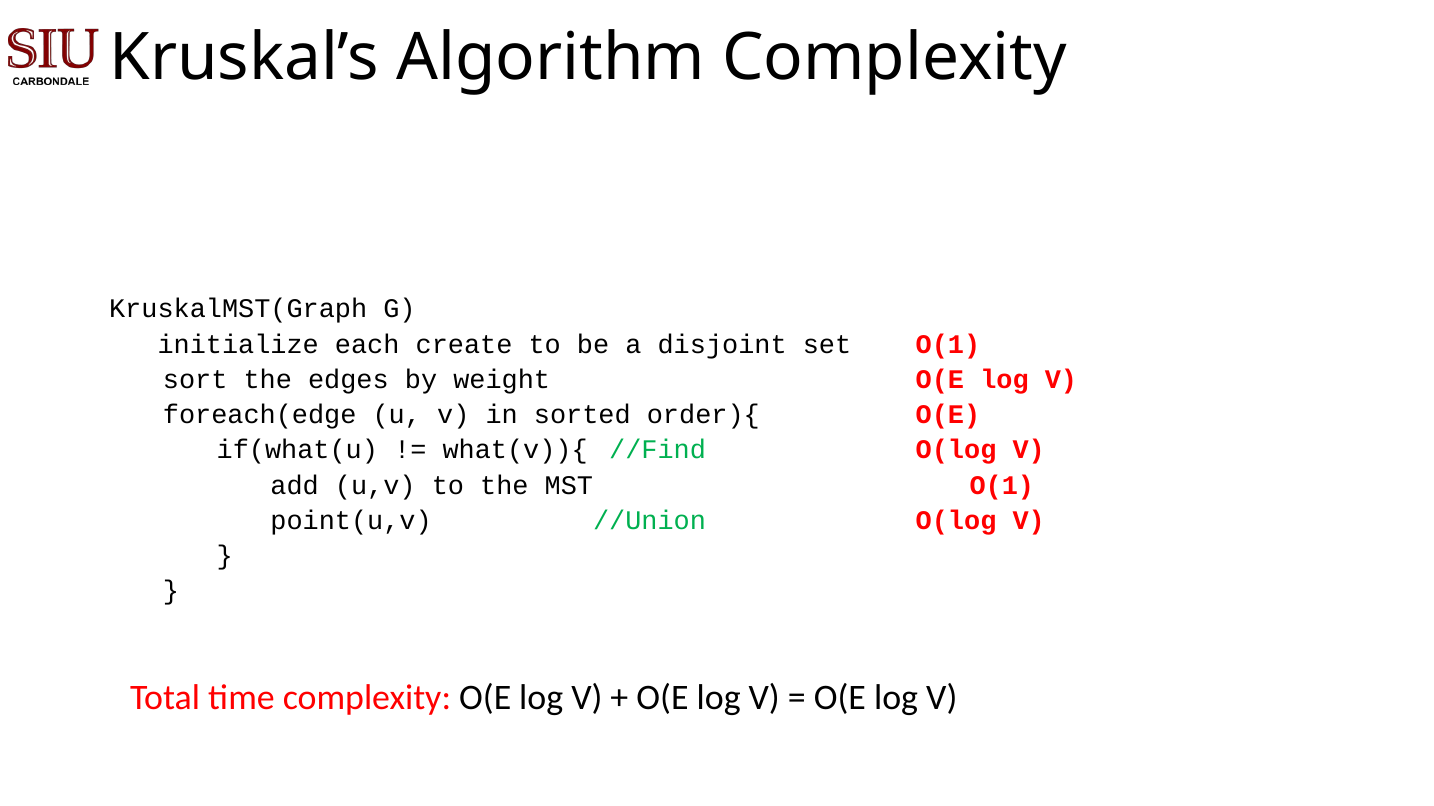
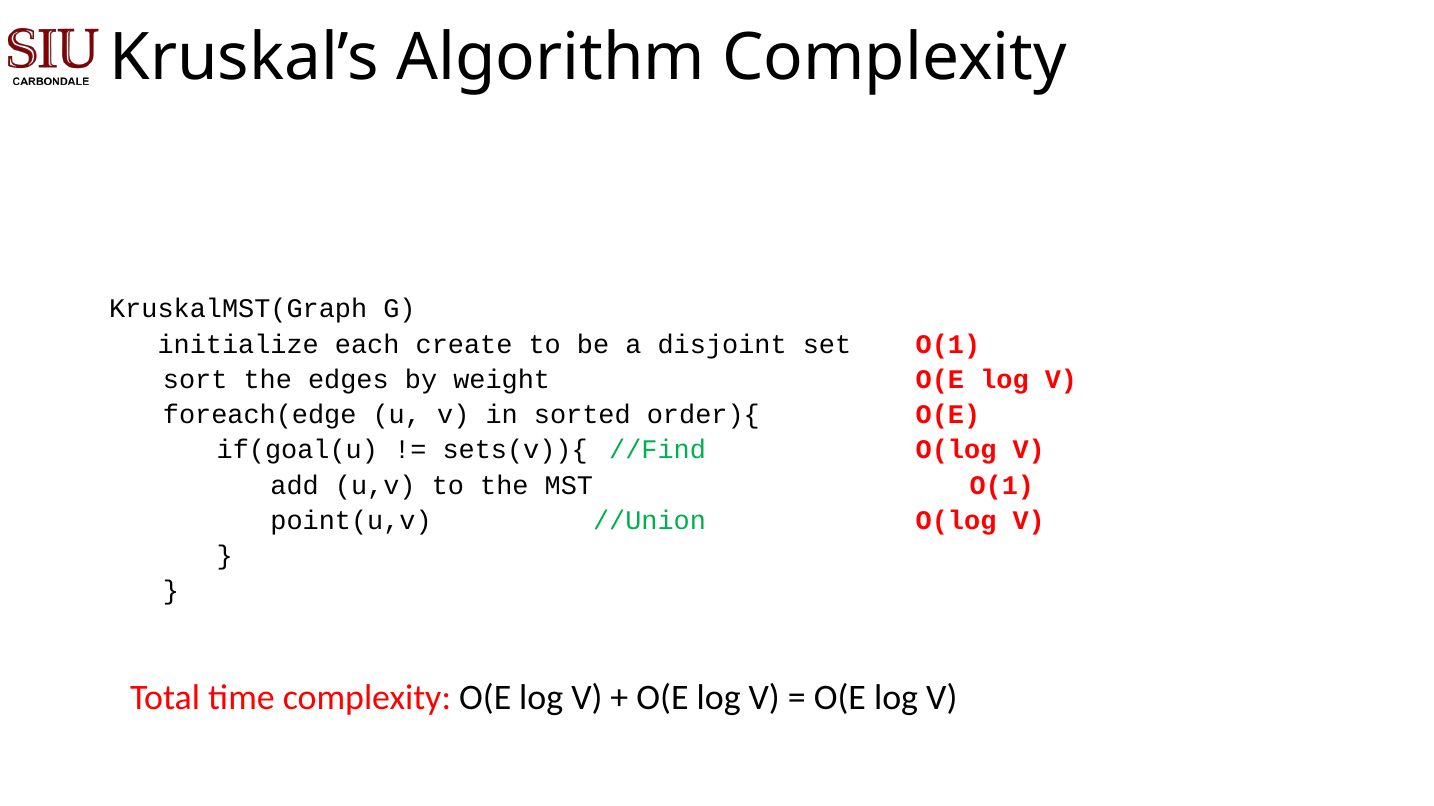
if(what(u: if(what(u -> if(goal(u (297, 450)
what(v)){: what(v)){ -> sets(v)){ (515, 450)
